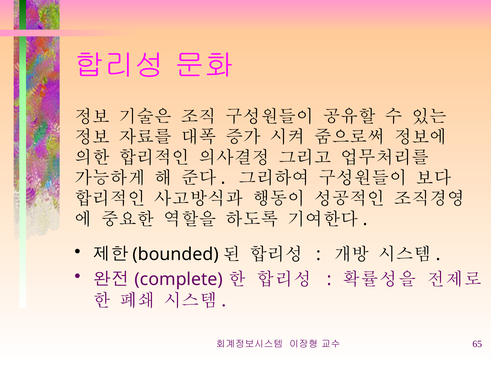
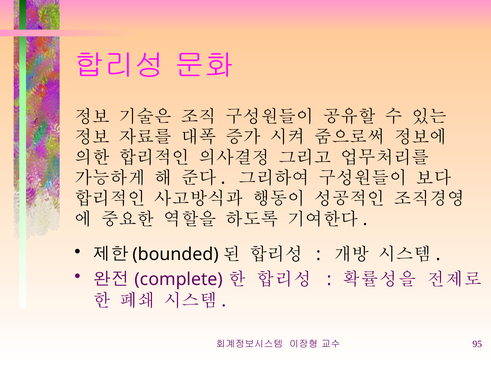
65: 65 -> 95 (477, 344)
